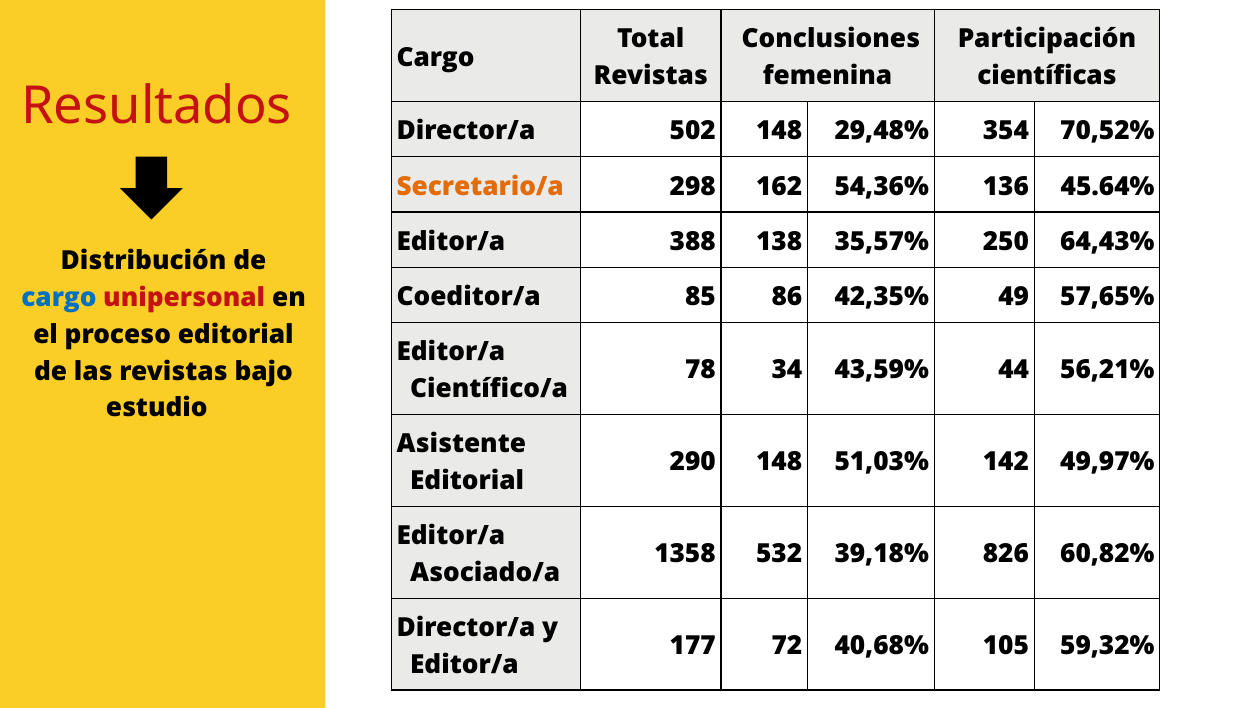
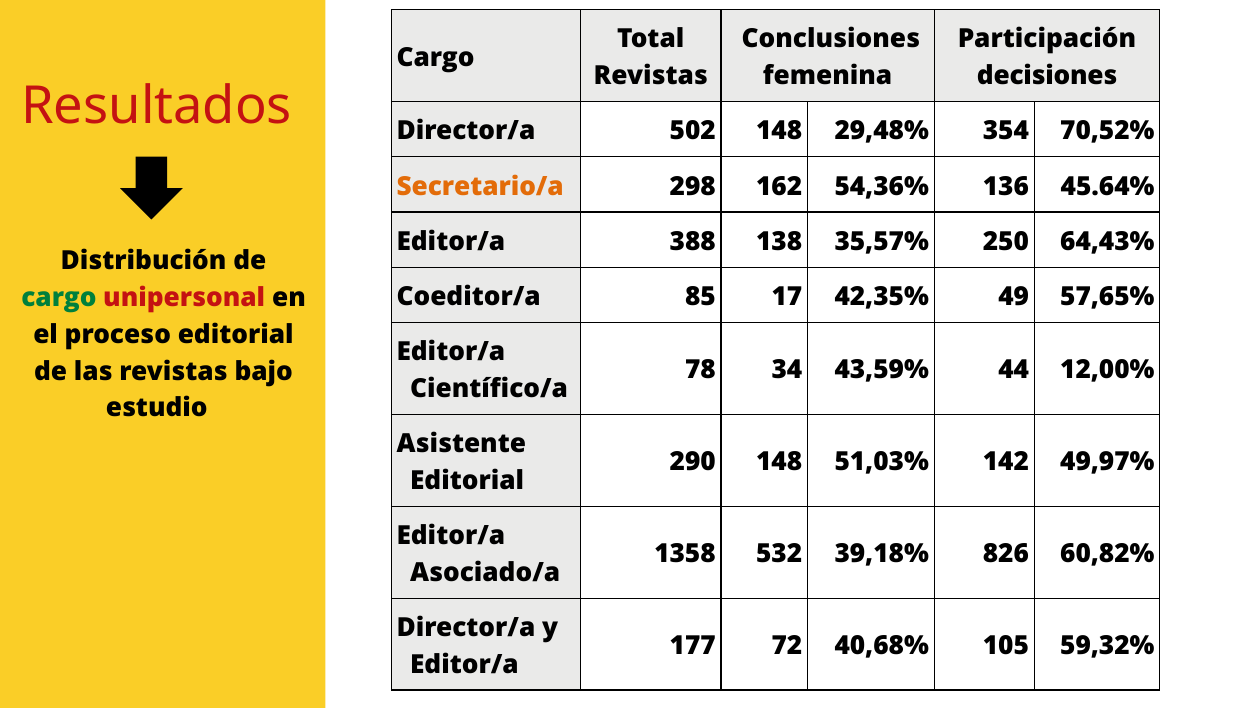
científicas: científicas -> decisiones (1047, 76)
86: 86 -> 17 (787, 297)
cargo colour: blue -> green (59, 298)
56,21%: 56,21% -> 12,00% (1107, 370)
